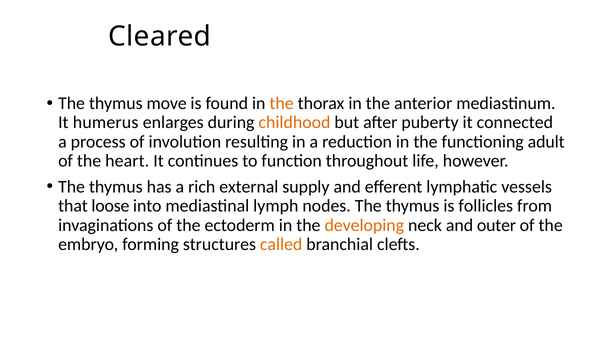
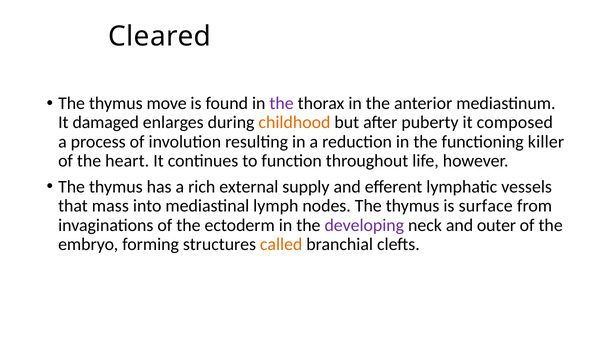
the colour: orange -> purple (282, 103)
humerus: humerus -> damaged (106, 123)
connected: connected -> composed (515, 123)
adult: adult -> killer (546, 142)
loose: loose -> mass (110, 206)
follicles: follicles -> surface (486, 206)
developing colour: orange -> purple (364, 225)
